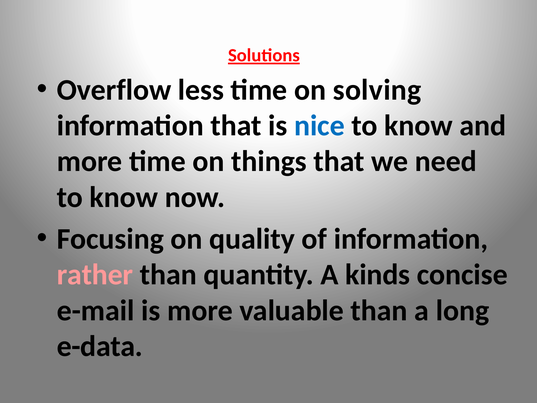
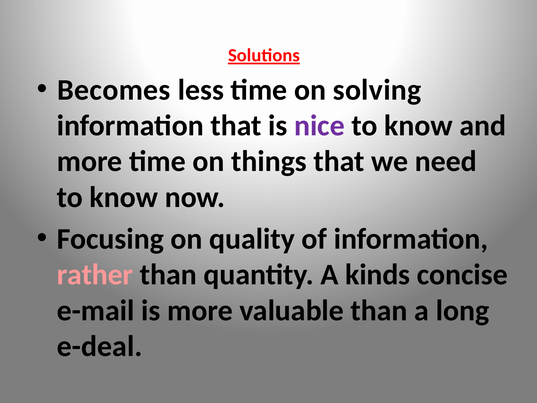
Overflow: Overflow -> Becomes (114, 90)
nice colour: blue -> purple (319, 126)
e-data: e-data -> e-deal (100, 346)
